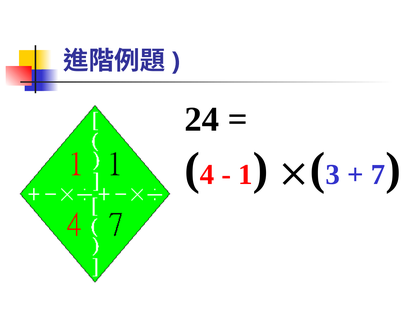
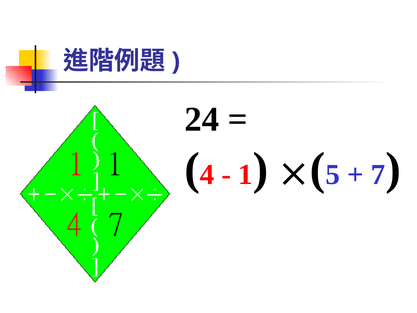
3: 3 -> 5 (333, 174)
